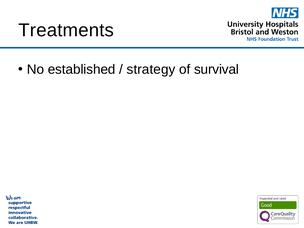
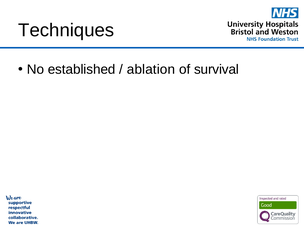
Treatments: Treatments -> Techniques (66, 30)
strategy: strategy -> ablation (151, 70)
